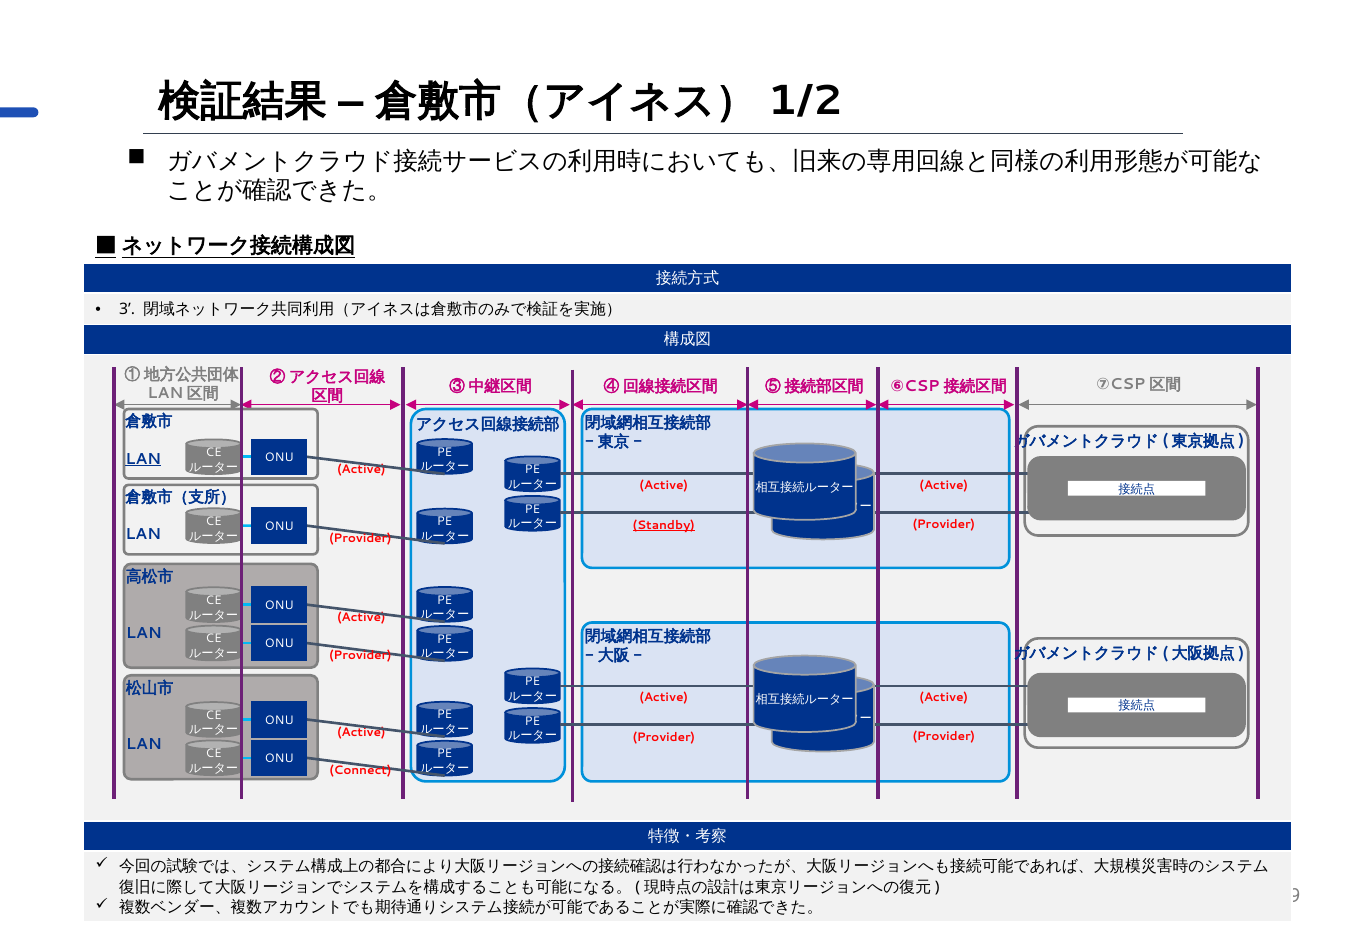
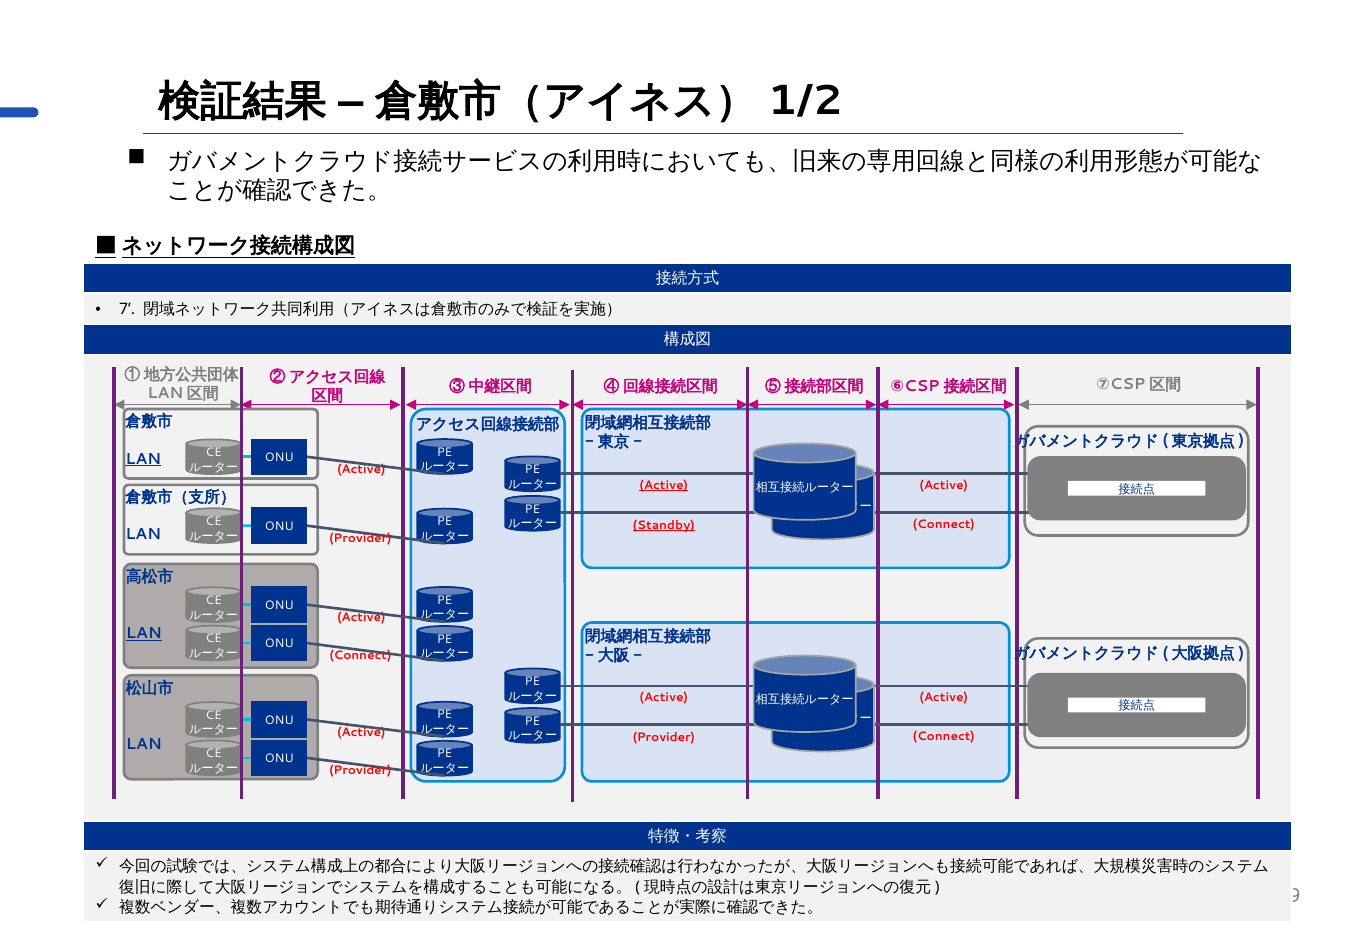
3: 3 -> 7 (127, 310)
Active underline: none -> present (664, 485)
Provider: Provider -> Connect (944, 525)
LAN underline: none -> present (144, 634)
Provider: Provider -> Connect (360, 656)
Provider: Provider -> Connect (944, 737)
Connect: Connect -> Provider (360, 770)
